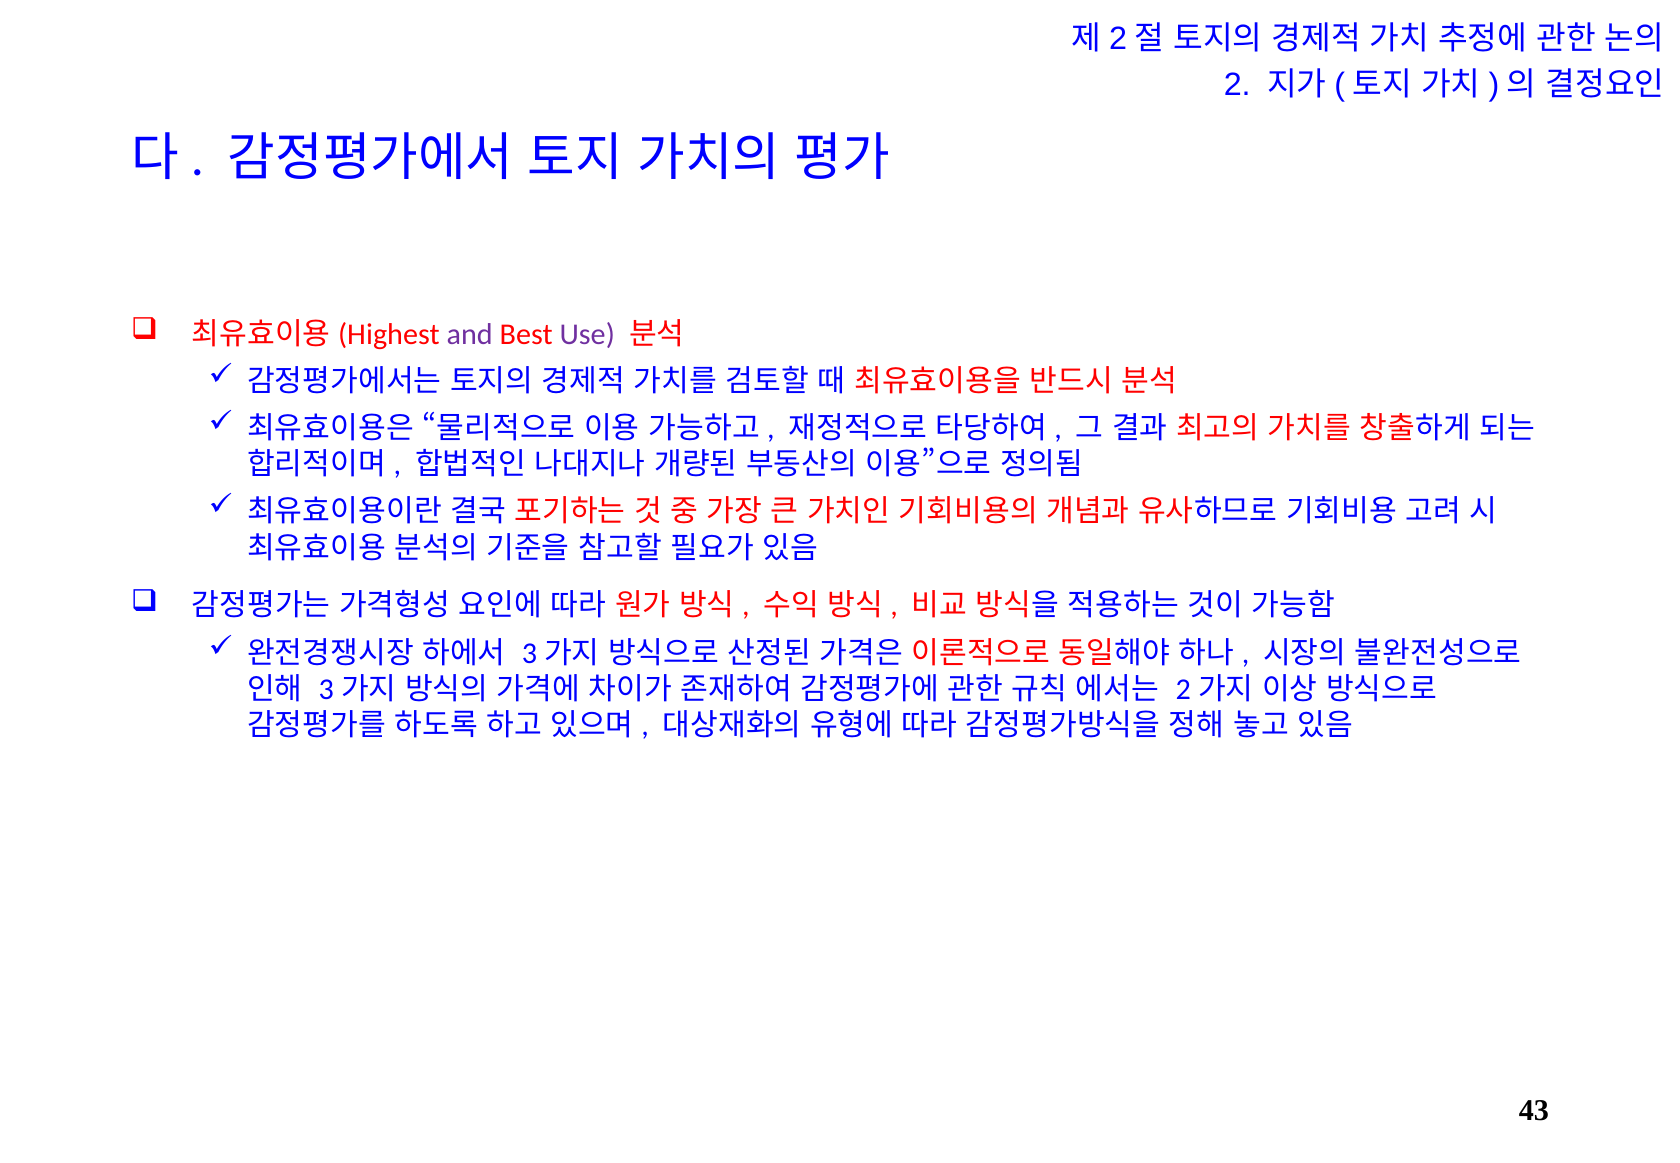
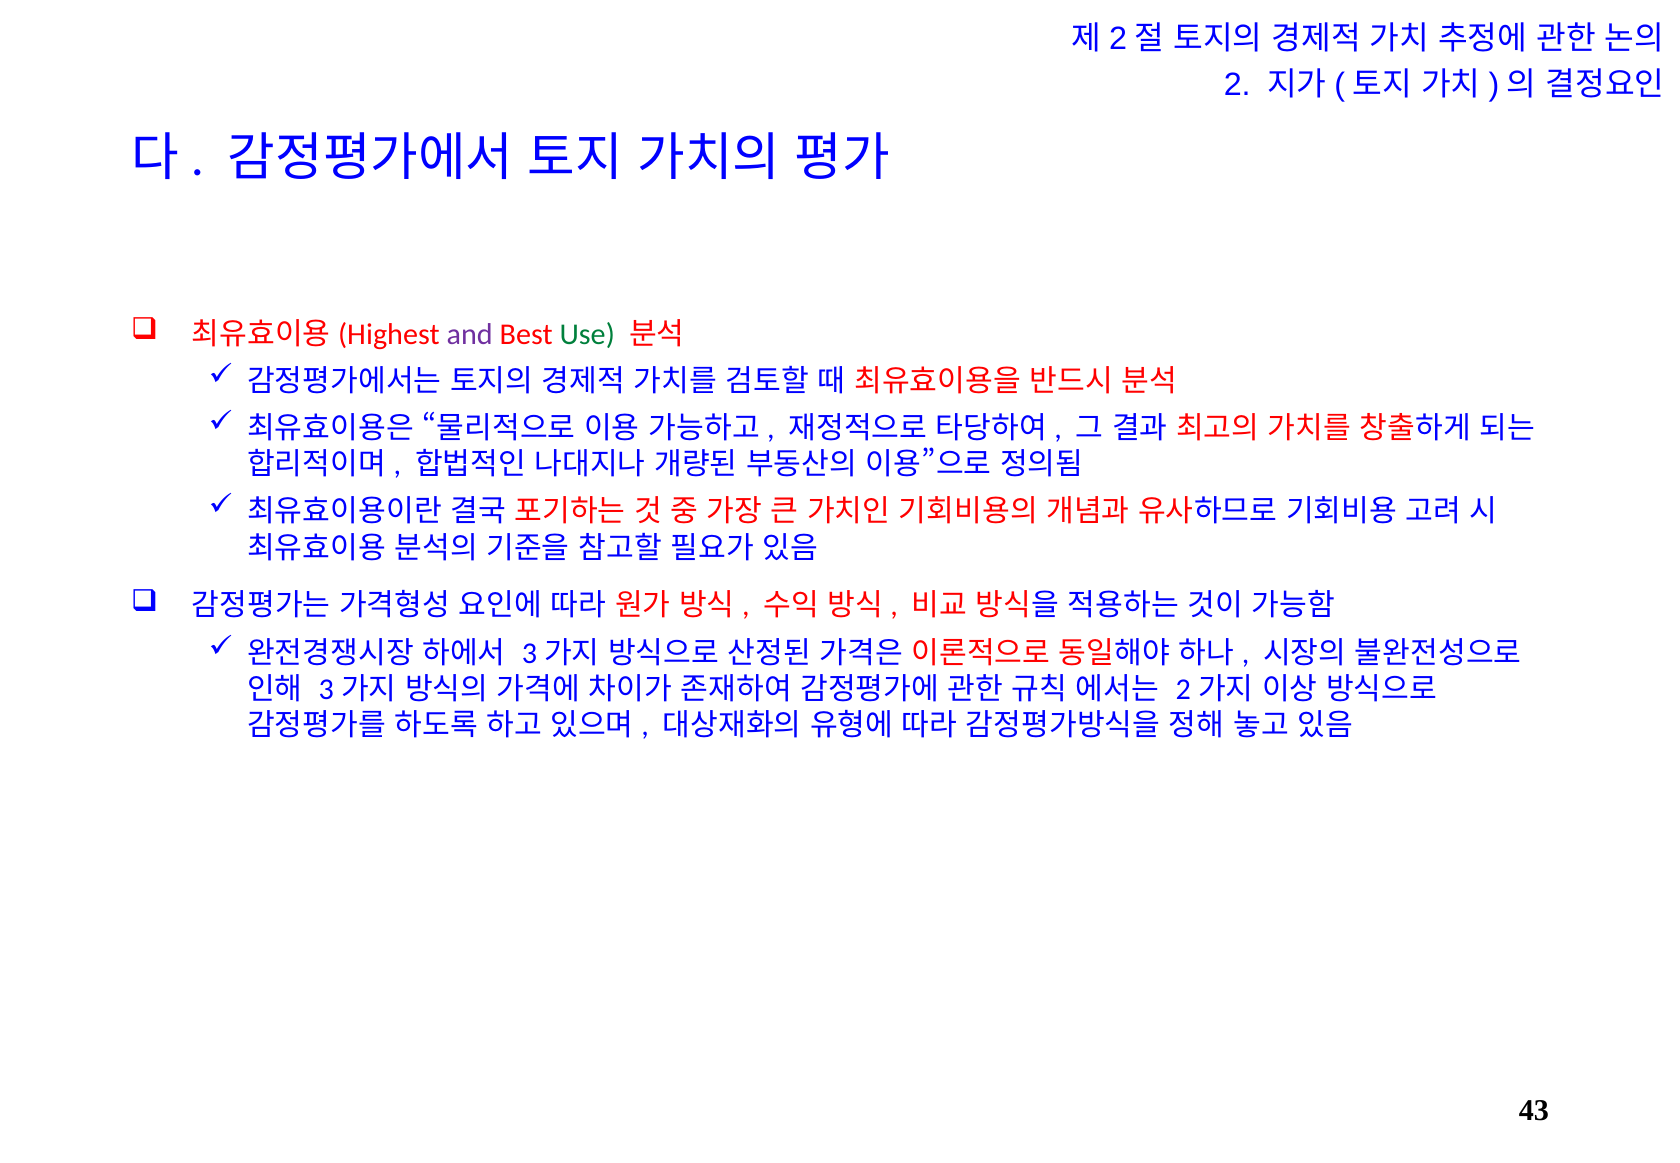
Use colour: purple -> green (587, 335)
